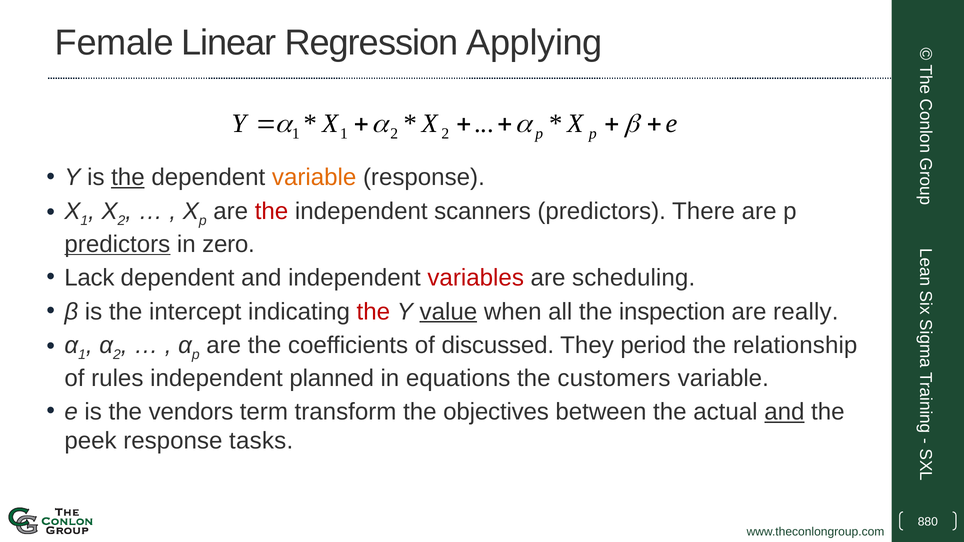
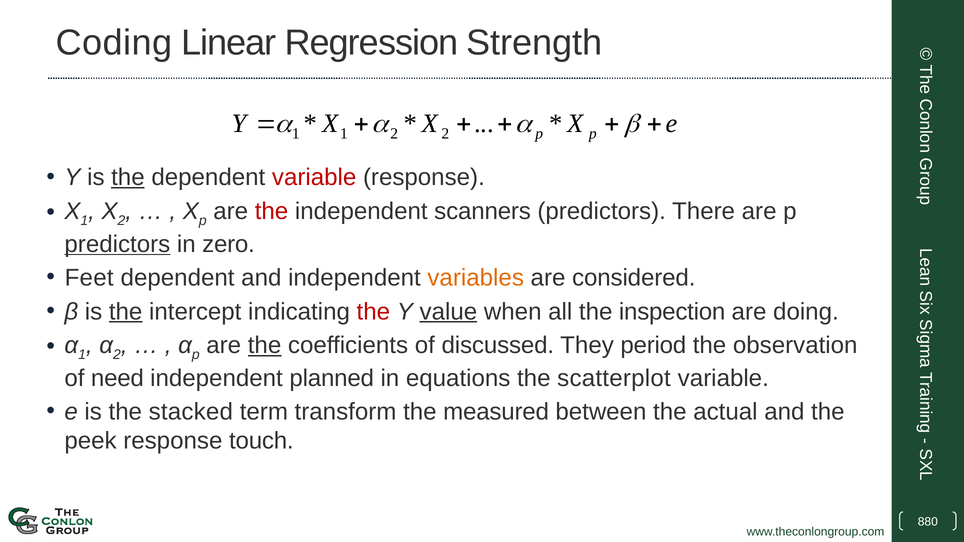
Female: Female -> Coding (114, 43)
Applying: Applying -> Strength (534, 43)
variable colour: orange -> red (314, 178)
Lack: Lack -> Feet (89, 278)
variables colour: red -> orange (476, 278)
scheduling: scheduling -> considered (634, 278)
the underline: none -> present (126, 312)
really: really -> doing (806, 312)
the underline: none -> present (265, 345)
relationship: relationship -> observation (795, 345)
rules: rules -> need (117, 378)
customers: customers -> scatterplot (614, 378)
vendors: vendors -> stacked (191, 412)
objectives: objectives -> measured (496, 412)
and underline: present -> none (784, 412)
tasks: tasks -> touch (261, 441)
